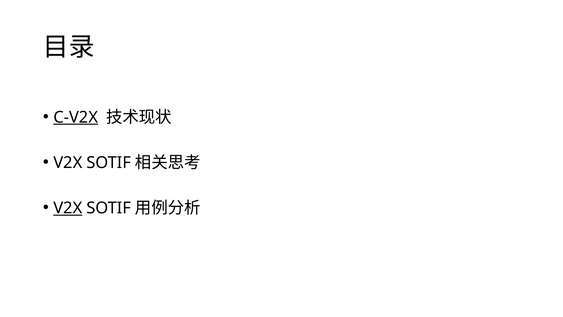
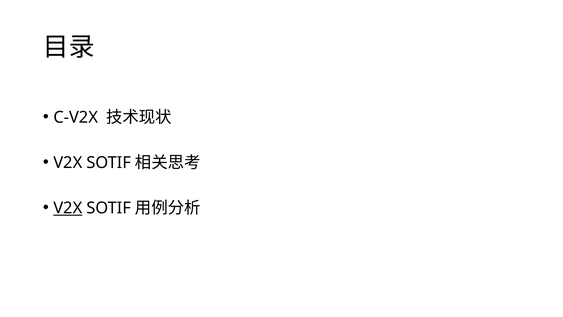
C-V2X underline: present -> none (76, 117)
